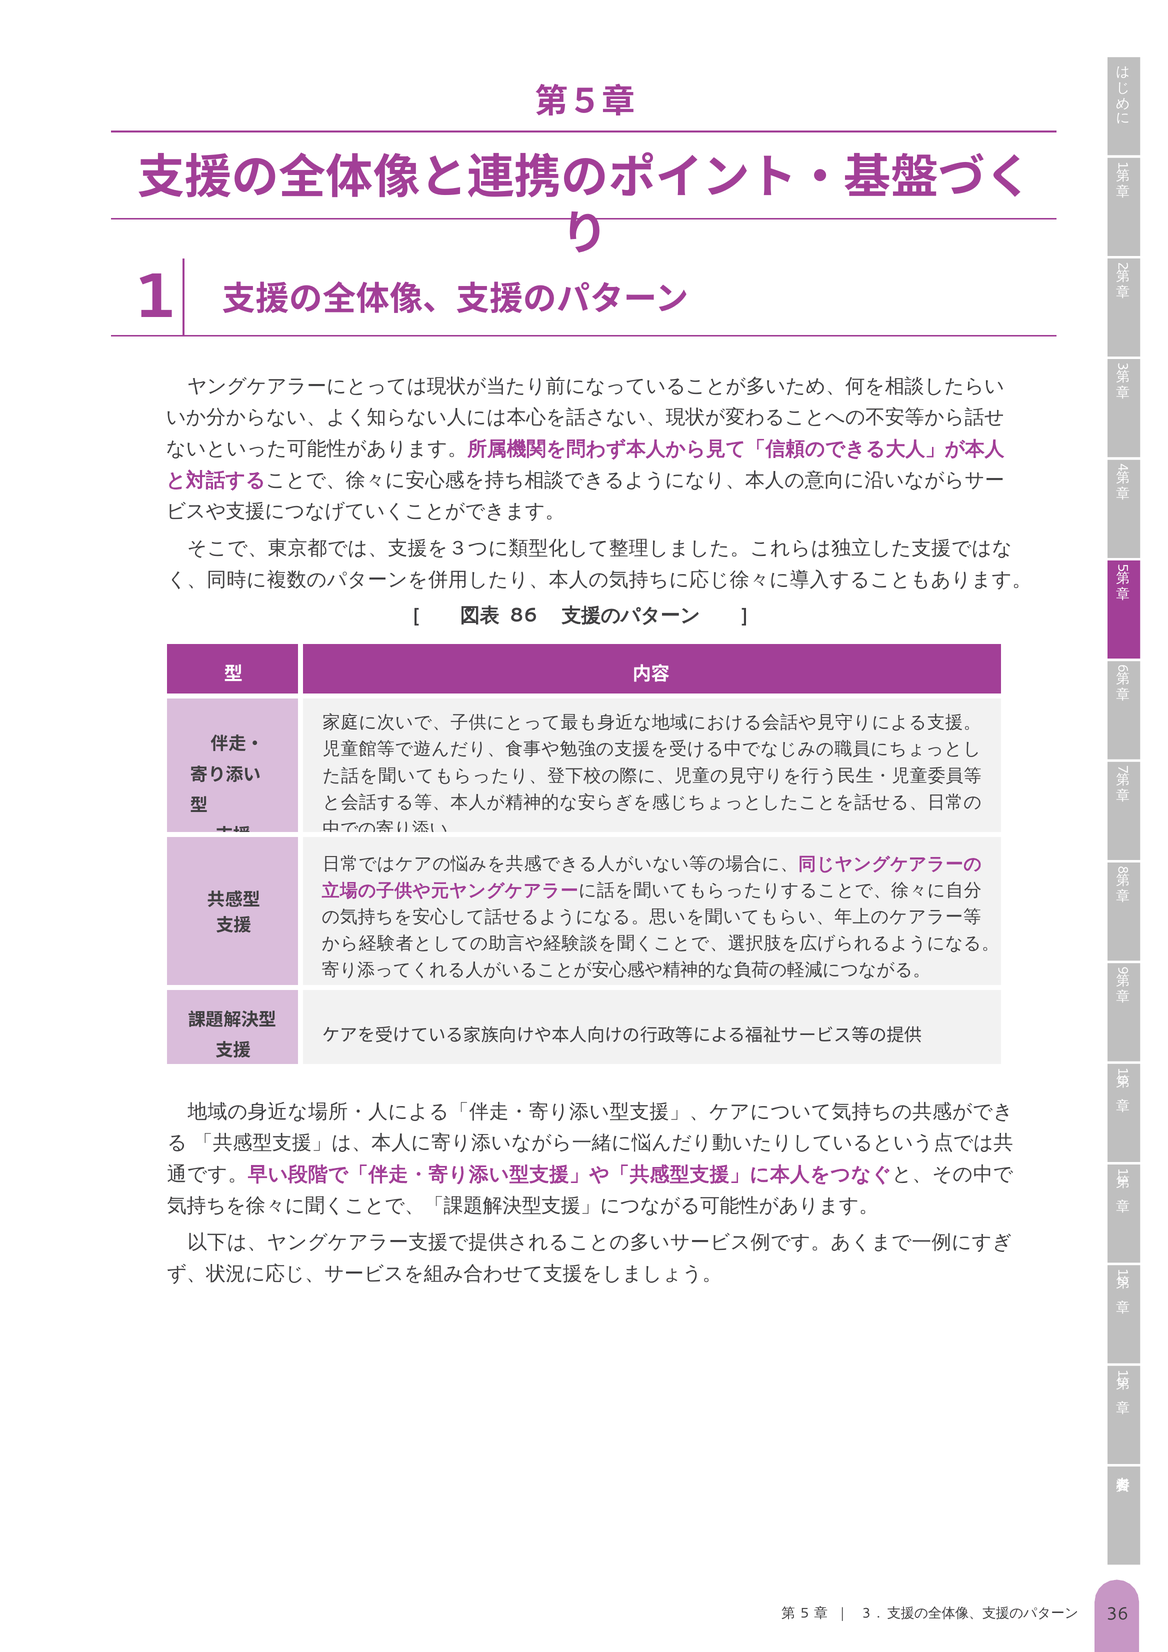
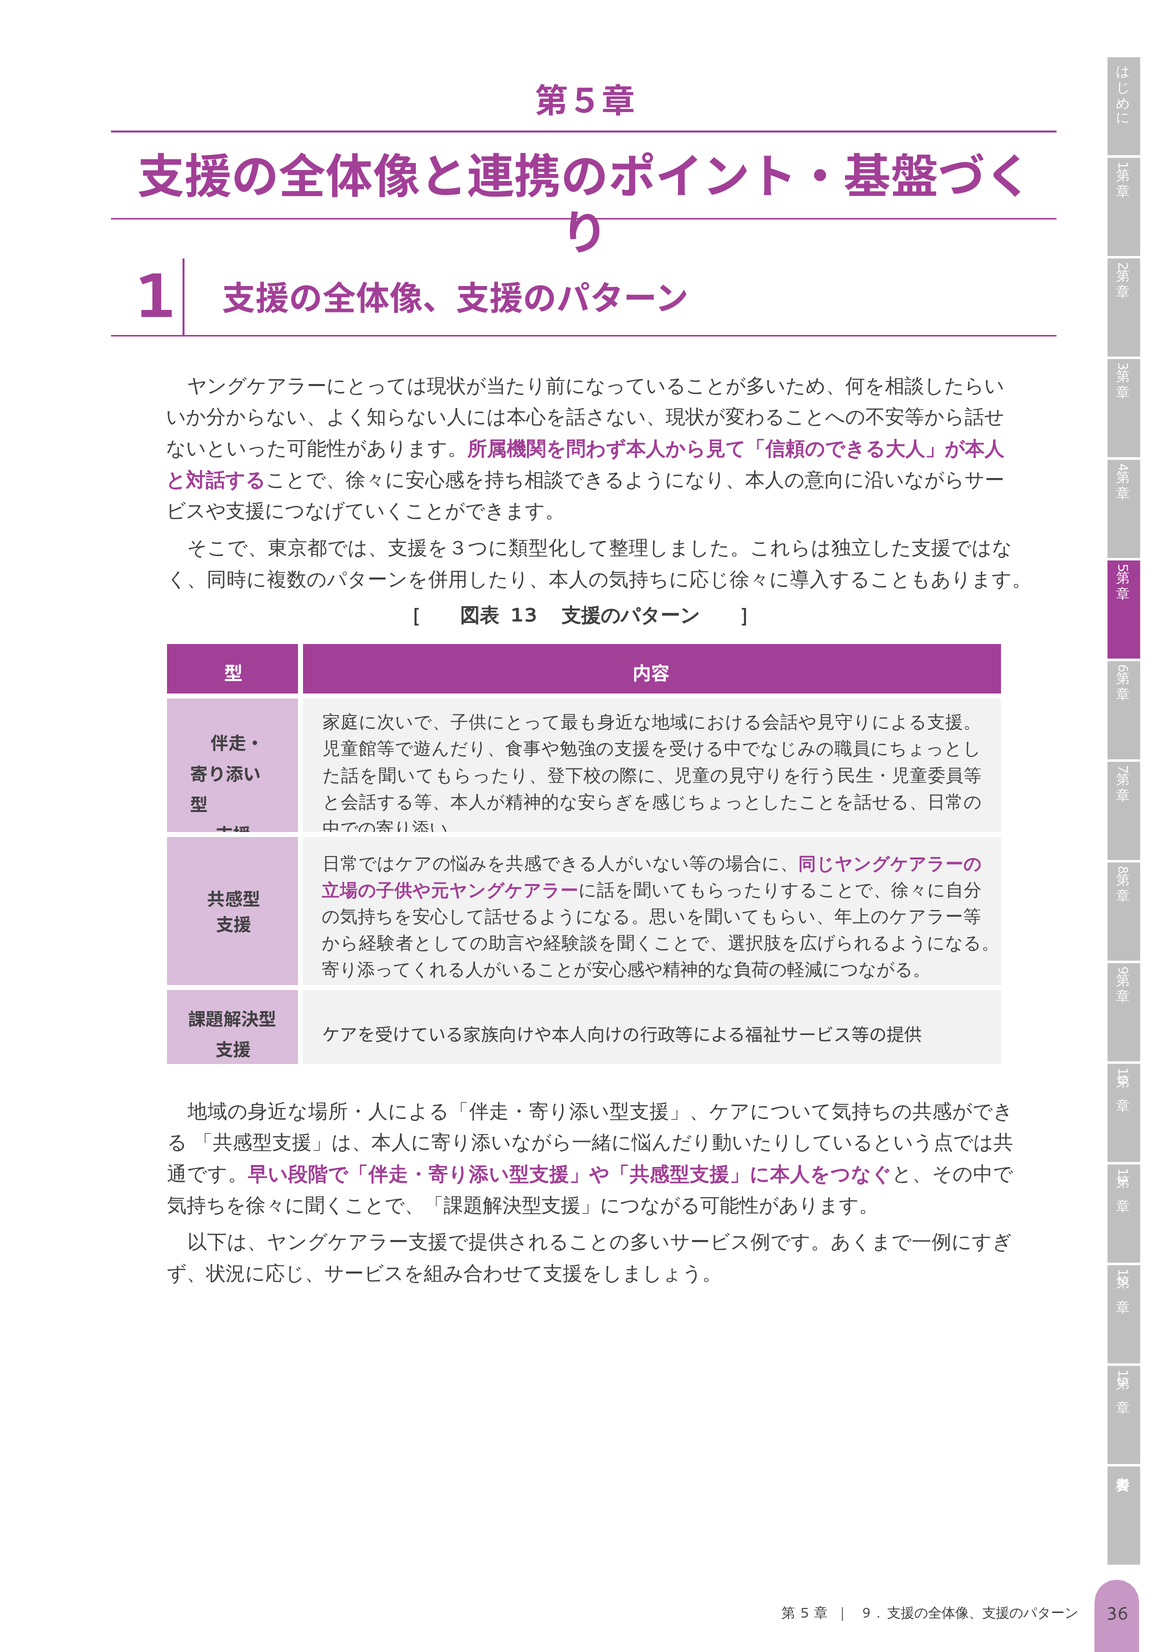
86: 86 -> 13 (524, 615)
3: 3 -> 9 (866, 1613)
